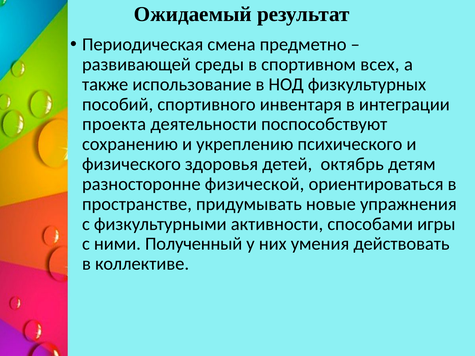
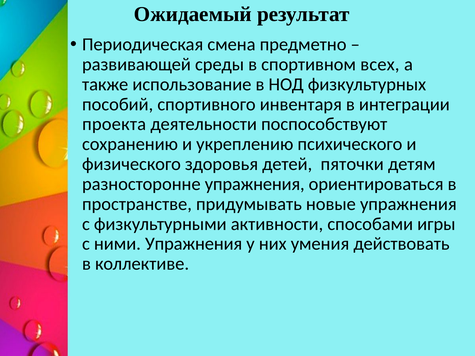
октябрь: октябрь -> пяточки (352, 164)
разносторонне физической: физической -> упражнения (255, 184)
ними Полученный: Полученный -> Упражнения (194, 244)
